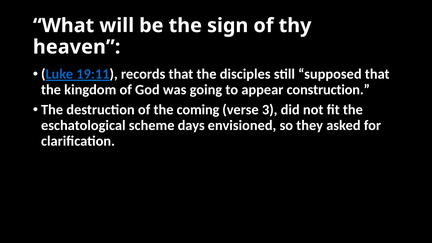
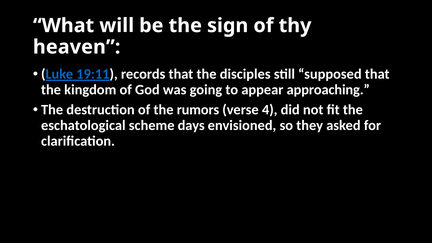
construction: construction -> approaching (328, 90)
coming: coming -> rumors (198, 110)
3: 3 -> 4 (270, 110)
